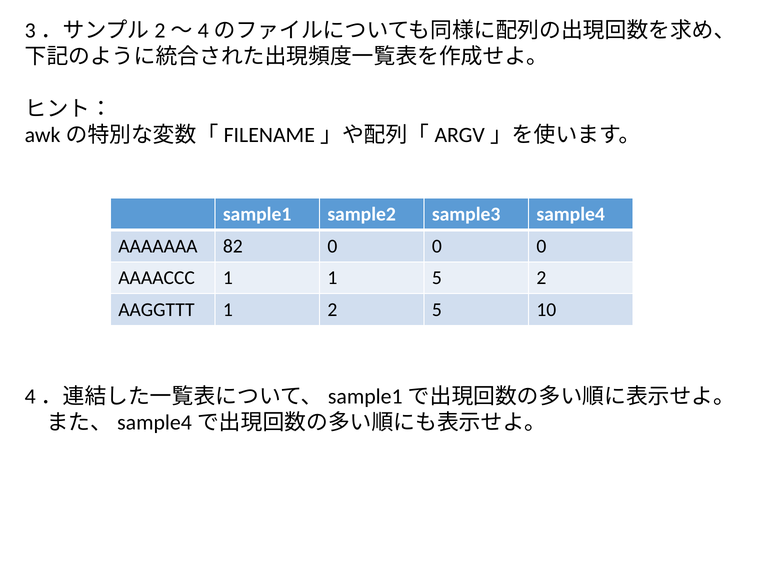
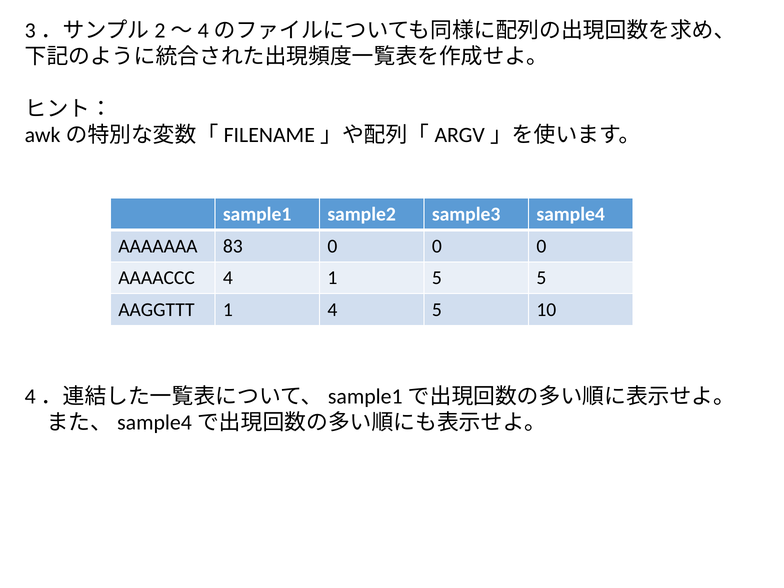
82: 82 -> 83 (233, 246)
AAAACCC 1: 1 -> 4 (228, 278)
5 2: 2 -> 5 (541, 278)
1 2: 2 -> 4 (332, 310)
